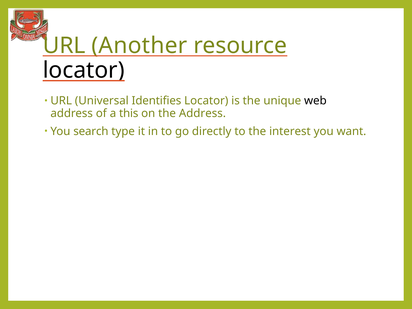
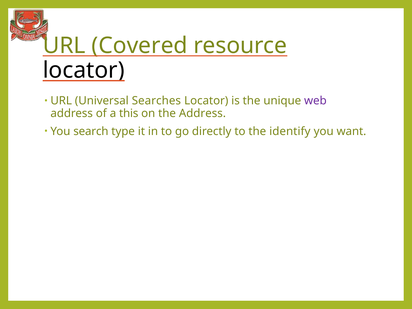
Another: Another -> Covered (140, 46)
Identifies: Identifies -> Searches (156, 101)
web colour: black -> purple (315, 101)
interest: interest -> identify (290, 131)
